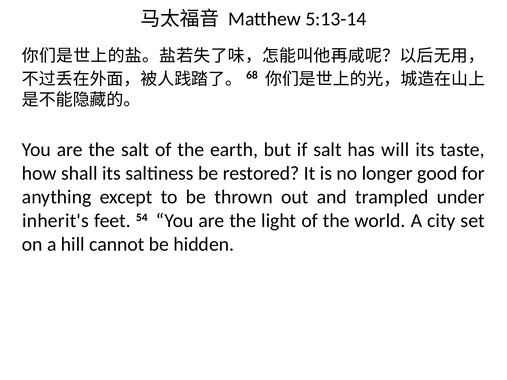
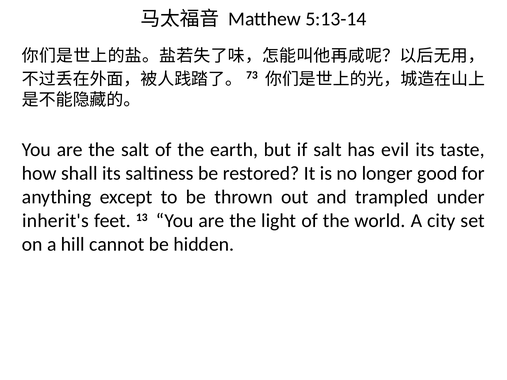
68: 68 -> 73 (252, 75)
will: will -> evil (395, 150)
54: 54 -> 13 (142, 218)
